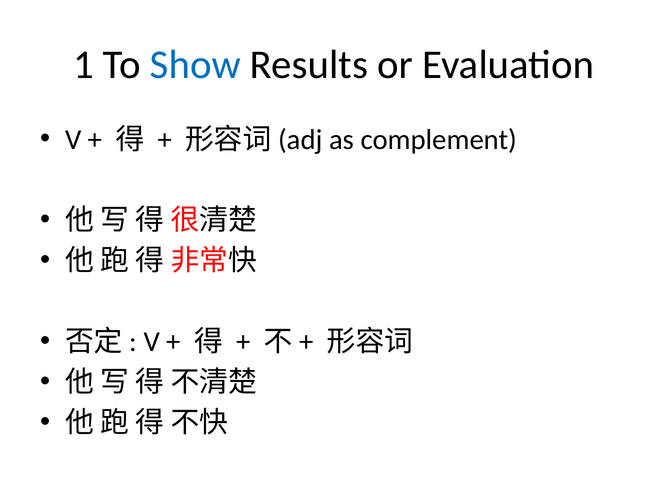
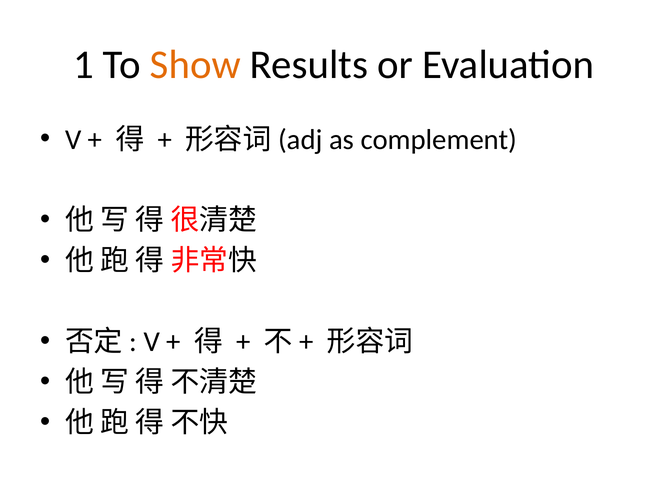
Show colour: blue -> orange (195, 65)
